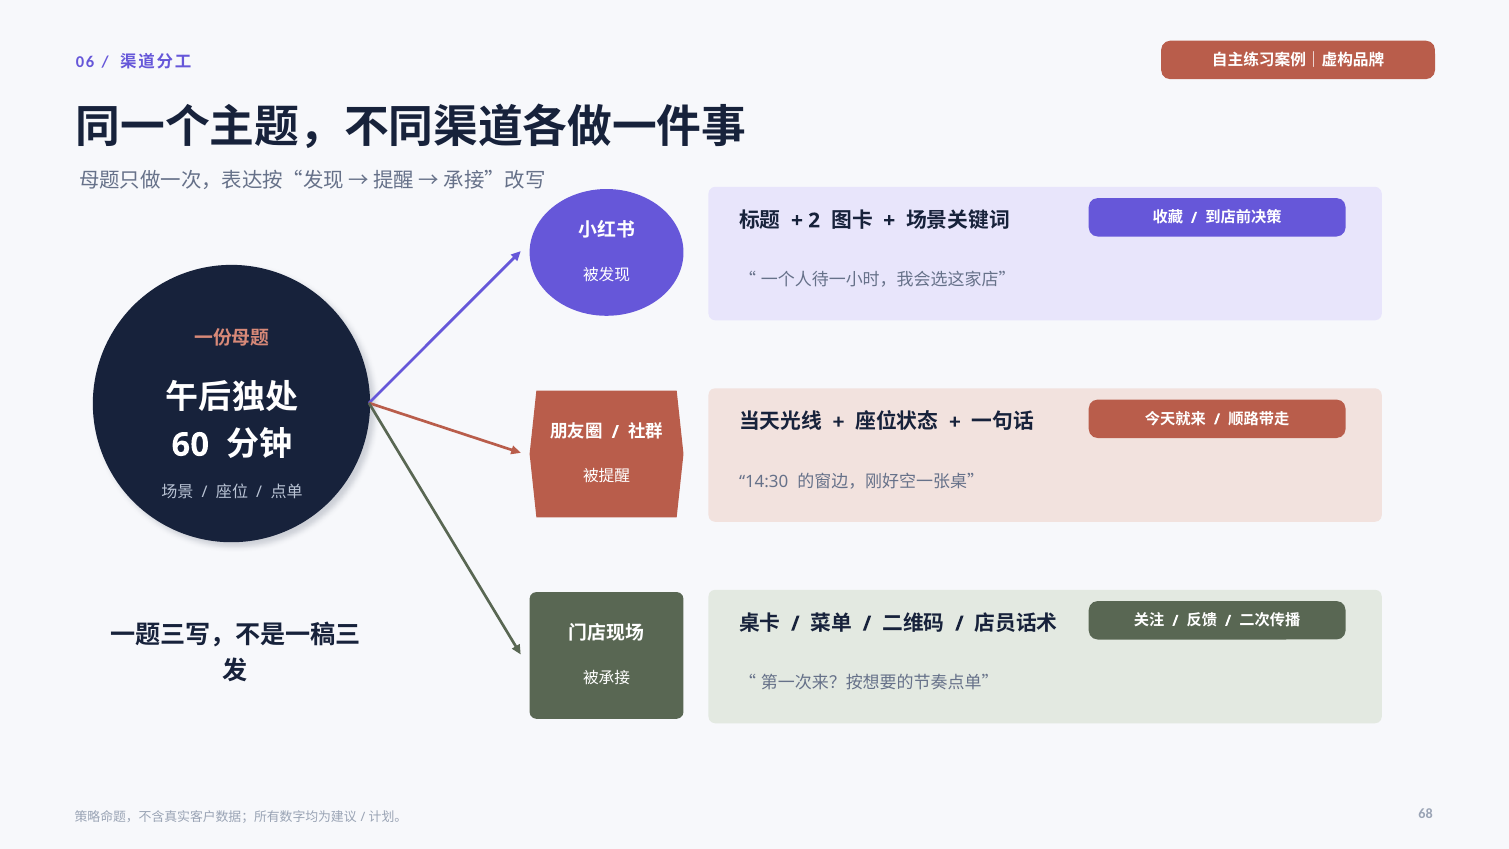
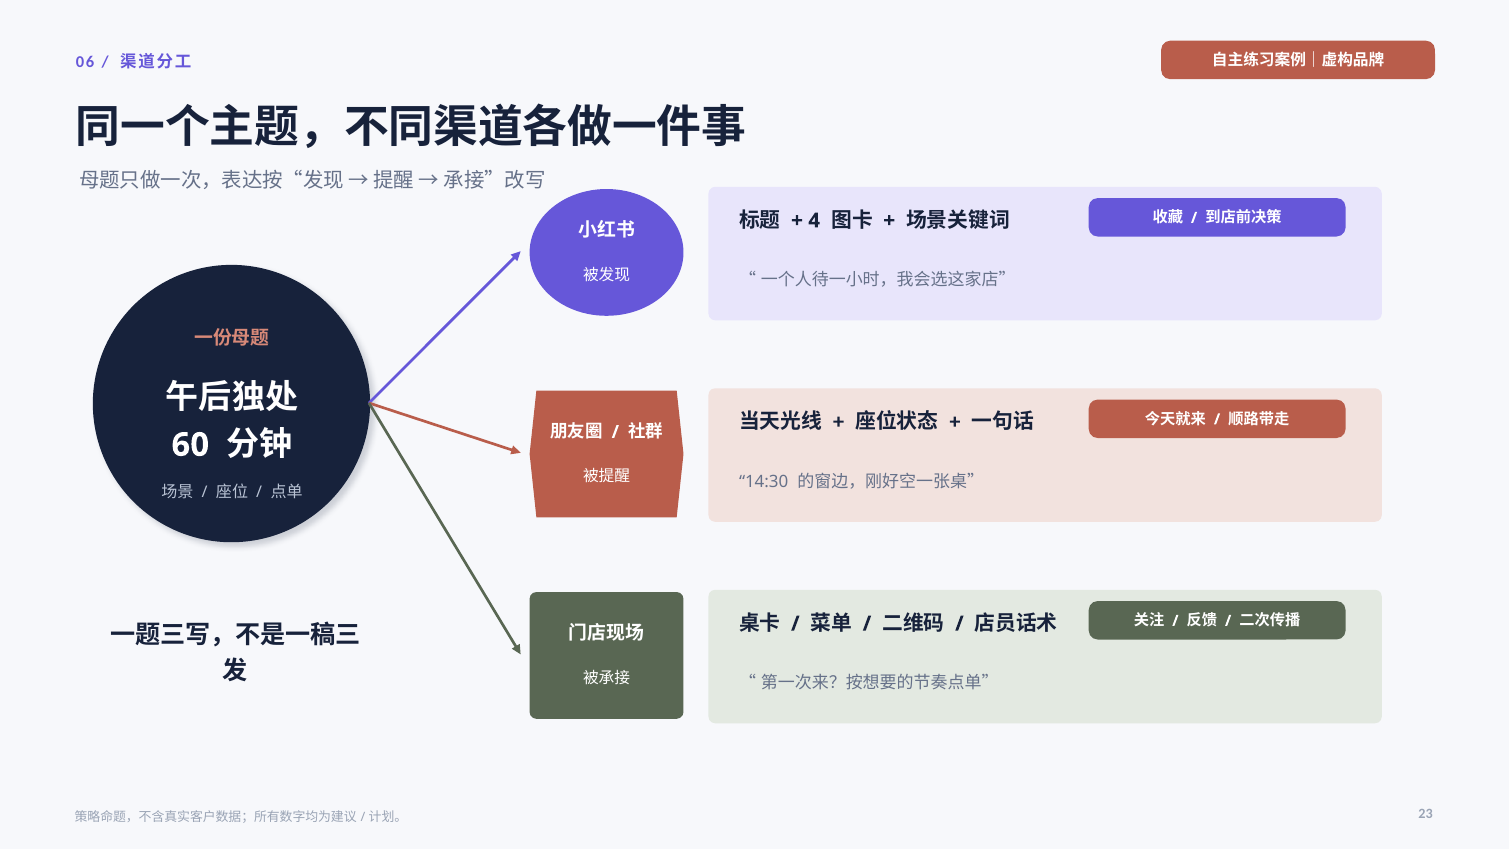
2: 2 -> 4 (814, 221)
68: 68 -> 23 (1426, 814)
